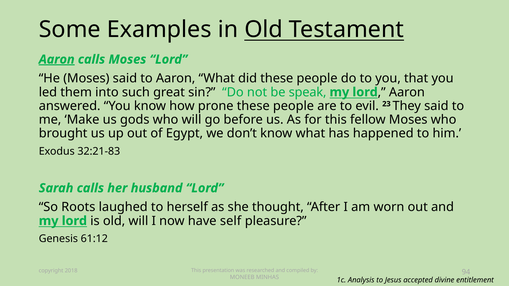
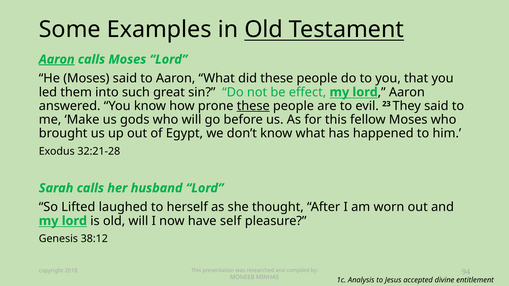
speak: speak -> effect (308, 92)
these underline: none -> present (253, 106)
32:21-83: 32:21-83 -> 32:21-28 (99, 151)
Roots: Roots -> Lifted (78, 207)
61:12: 61:12 -> 38:12 (94, 239)
